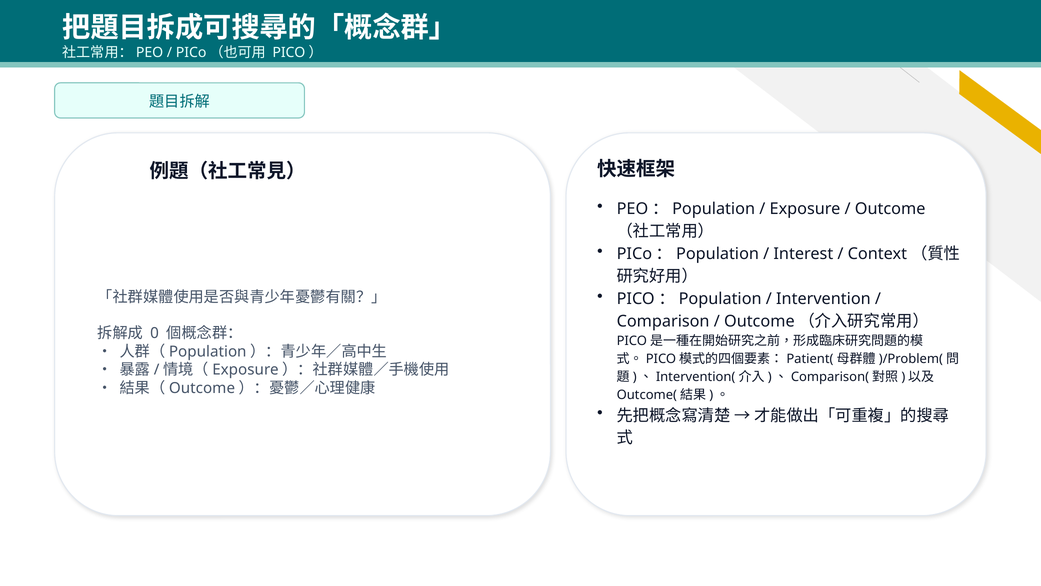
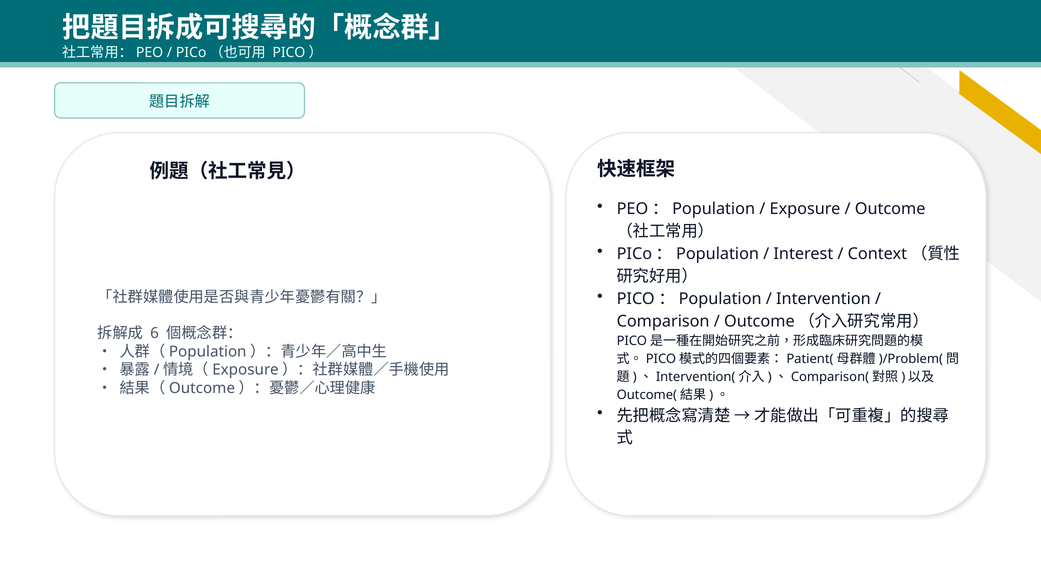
0: 0 -> 6 (154, 333)
